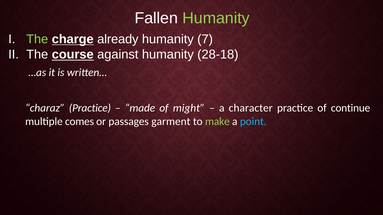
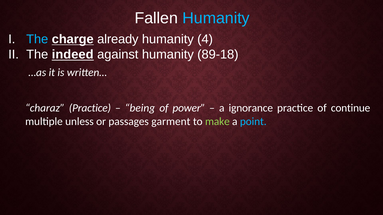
Humanity colour: light green -> light blue (216, 18)
The colour: light green -> light blue (37, 39)
7: 7 -> 4 (205, 39)
course: course -> indeed (73, 55)
28-18: 28-18 -> 89-18 (218, 55)
made: made -> being (140, 108)
might: might -> power (189, 108)
character: character -> ignorance (251, 108)
comes: comes -> unless (79, 122)
